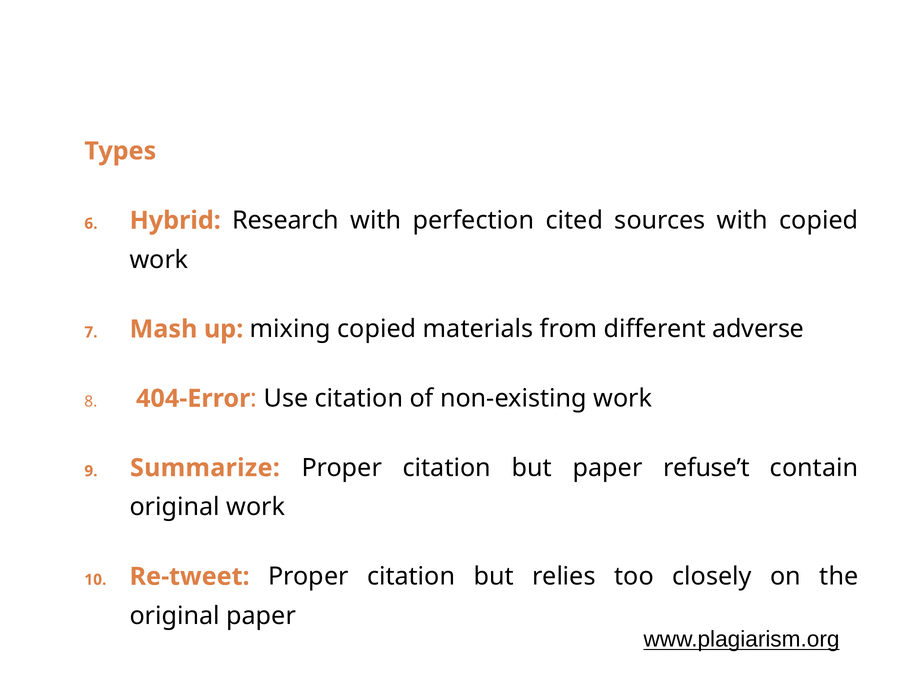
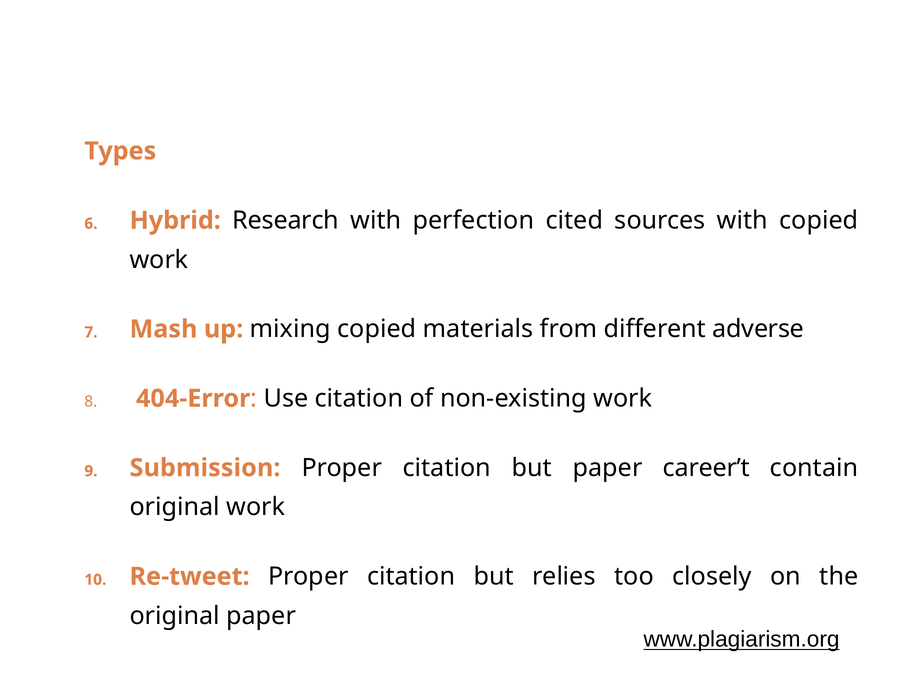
Summarize: Summarize -> Submission (205, 468)
refuse’t: refuse’t -> career’t (706, 468)
